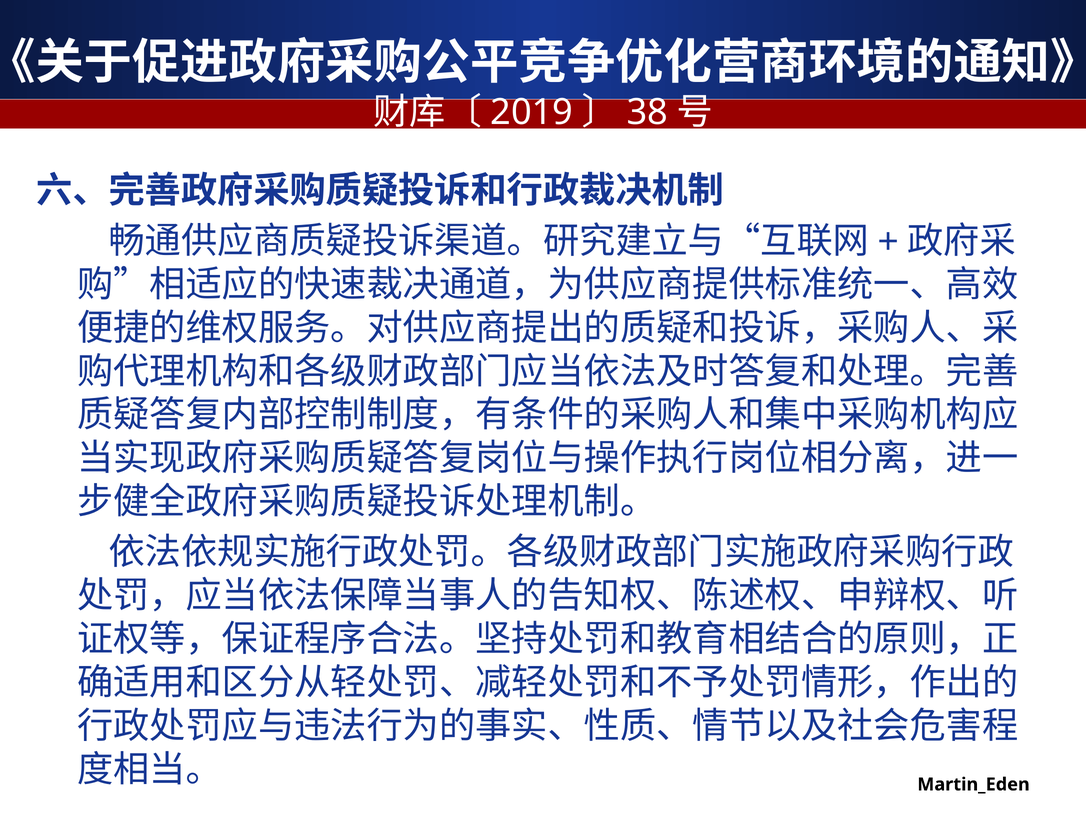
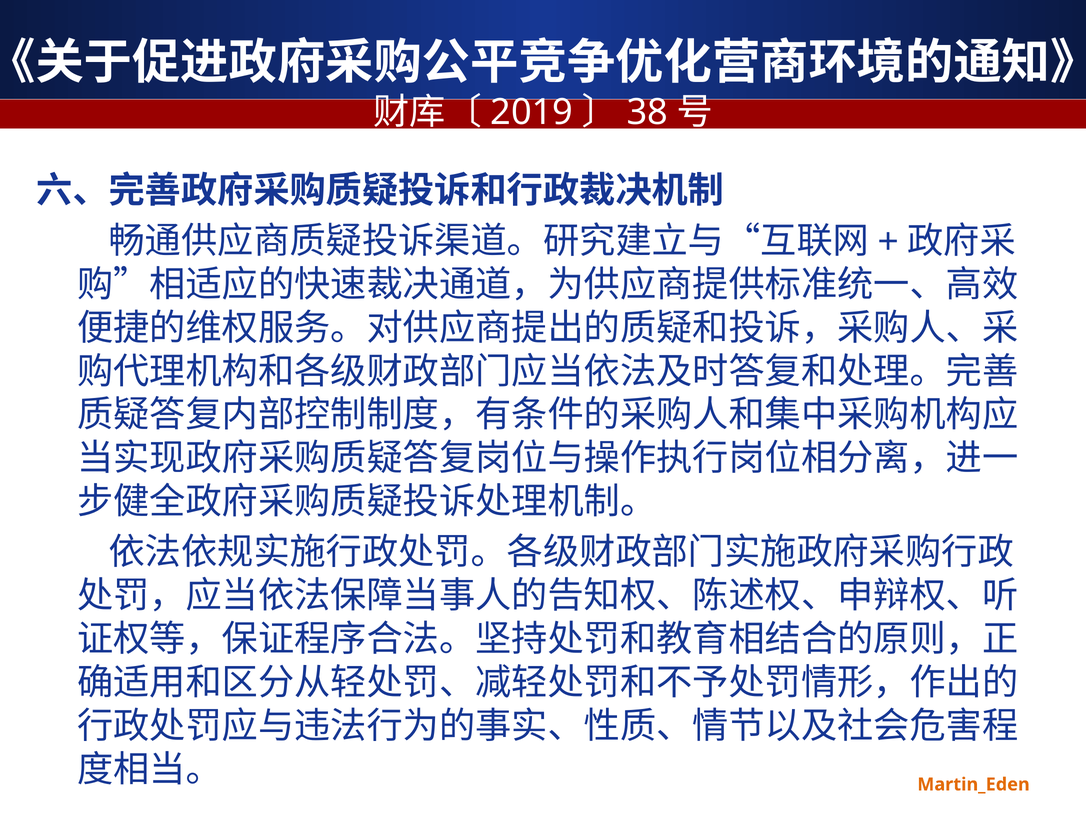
Martin_Eden colour: black -> orange (973, 785)
